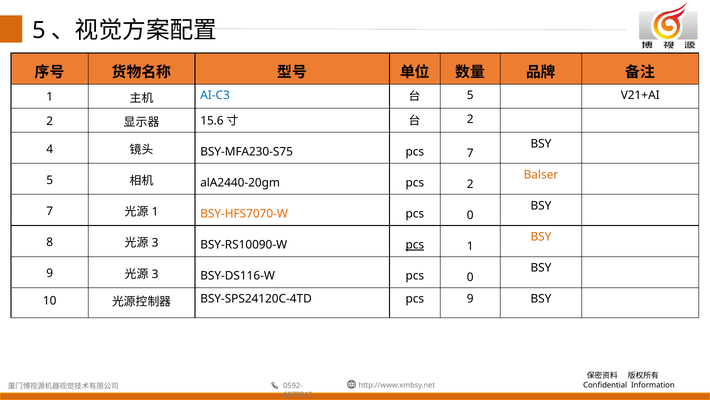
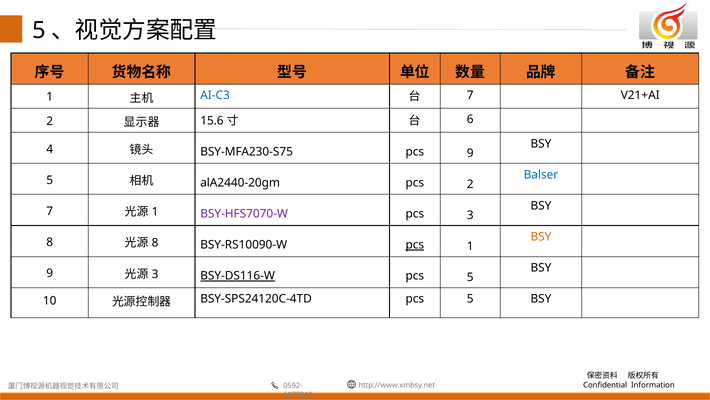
5: 5 -> 7 (470, 95)
2: 2 -> 6 (470, 119)
pcs 7: 7 -> 9 (470, 153)
Balser colour: orange -> blue (541, 174)
BSY-HFS7070-W colour: orange -> purple (244, 213)
0: 0 -> 3 (470, 215)
3: 3 -> 8 (155, 243)
BSY-DS116-W underline: none -> present (238, 276)
0: 0 -> 5 (470, 277)
BSY-SPS24120C-4TD pcs 9: 9 -> 5 (470, 299)
